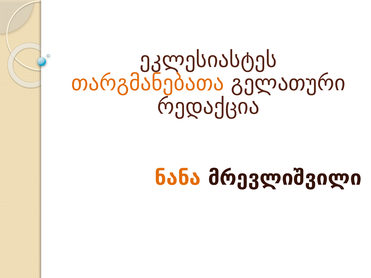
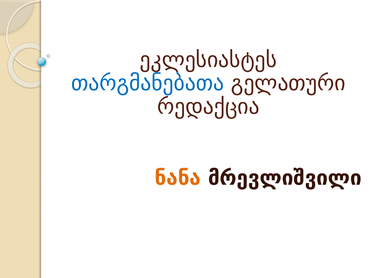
თარგმანებათა colour: orange -> blue (148, 83)
